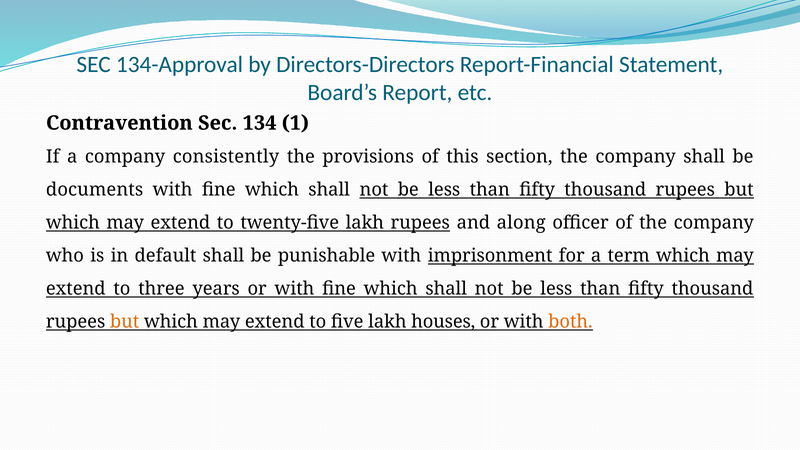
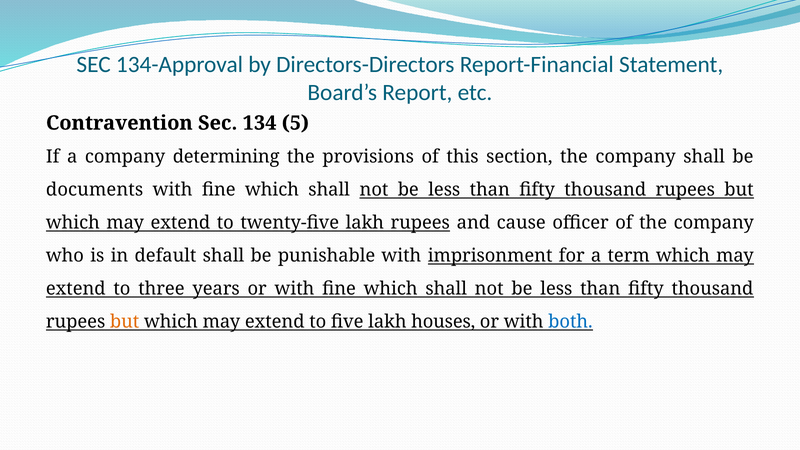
1: 1 -> 5 (295, 123)
consistently: consistently -> determining (226, 157)
along: along -> cause (521, 223)
both colour: orange -> blue (570, 322)
